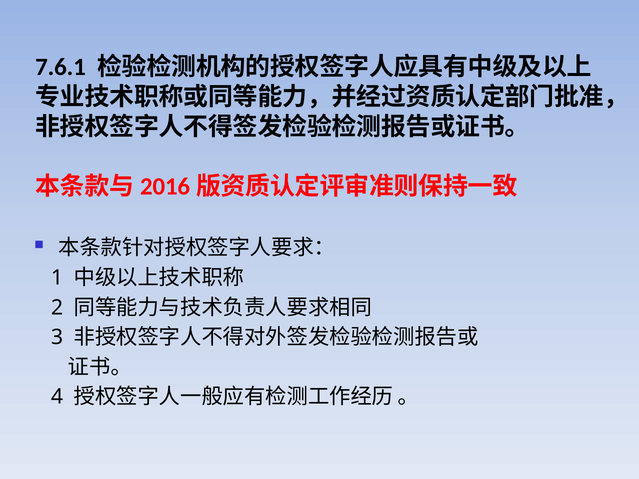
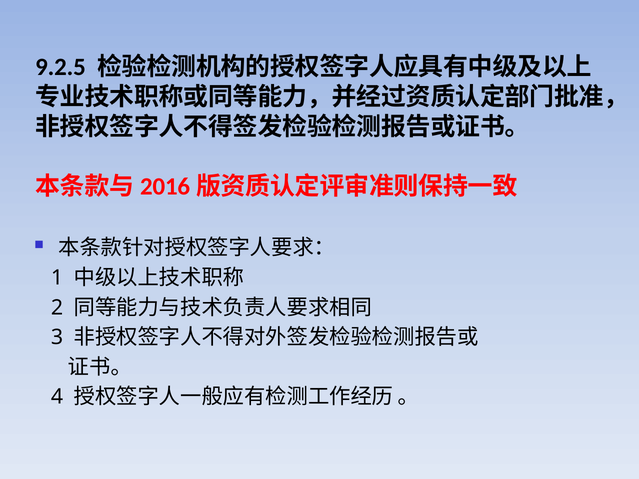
7.6.1: 7.6.1 -> 9.2.5 (60, 67)
